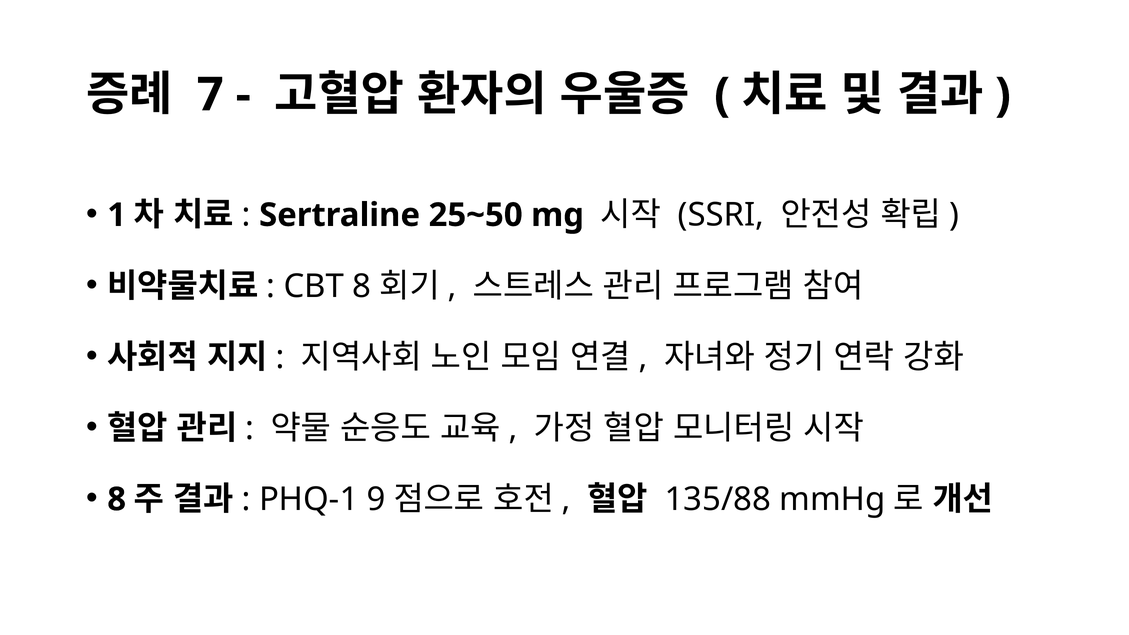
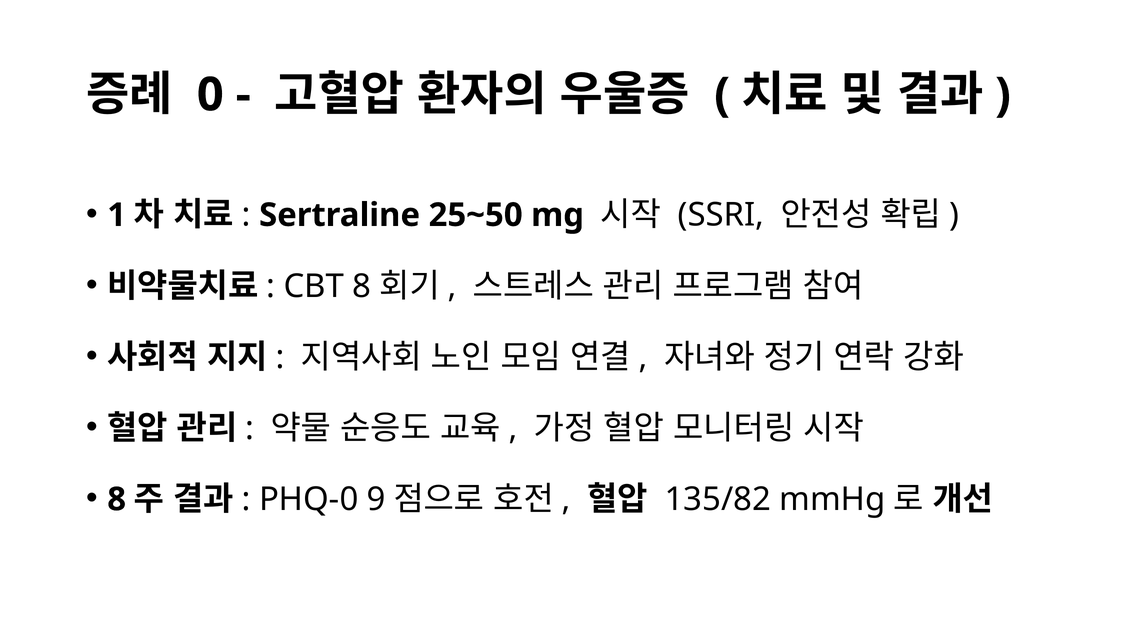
7: 7 -> 0 (210, 95)
PHQ-1: PHQ-1 -> PHQ-0 (309, 499)
135/88: 135/88 -> 135/82 (718, 499)
